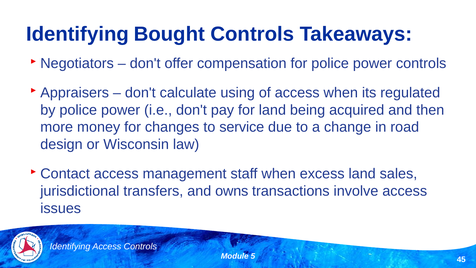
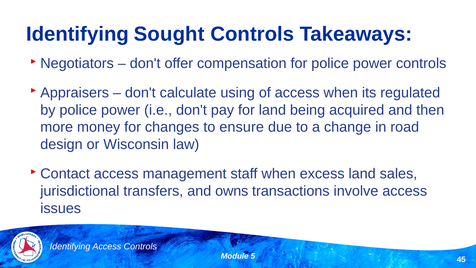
Bought: Bought -> Sought (169, 34)
service: service -> ensure (242, 127)
